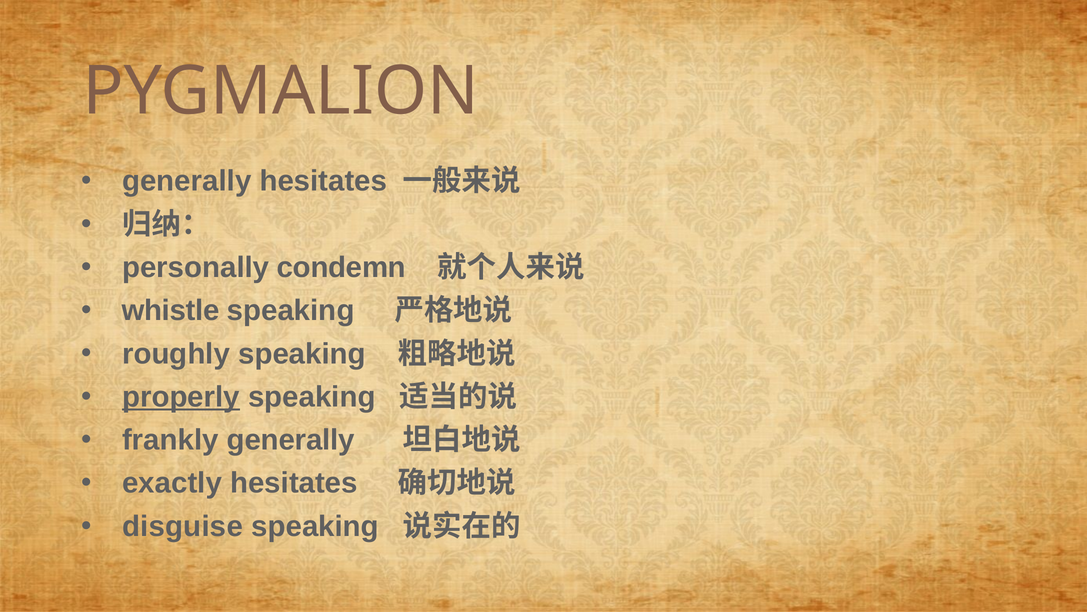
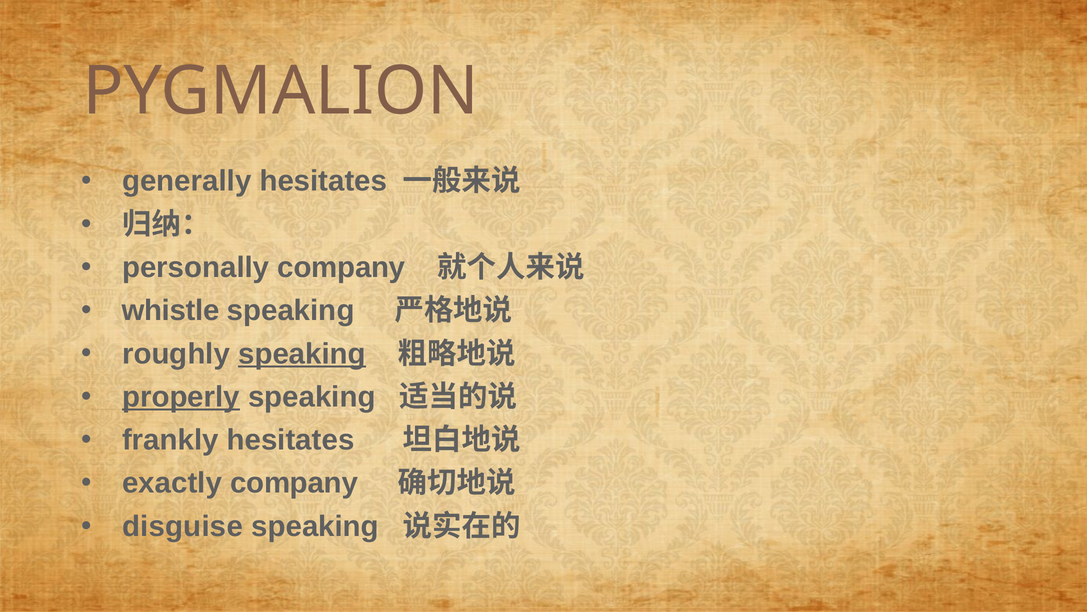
personally condemn: condemn -> company (341, 267)
speaking underline: none -> present (302, 353)
frankly generally: generally -> hesitates (291, 440)
exactly hesitates: hesitates -> company (294, 483)
